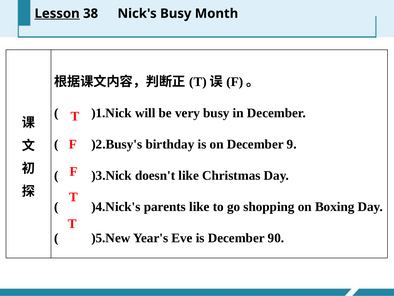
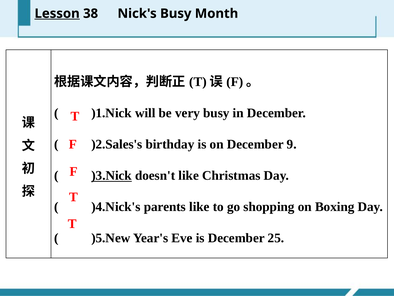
)2.Busy's: )2.Busy's -> )2.Sales's (117, 144)
)3.Nick underline: none -> present (112, 175)
90: 90 -> 25 (276, 238)
